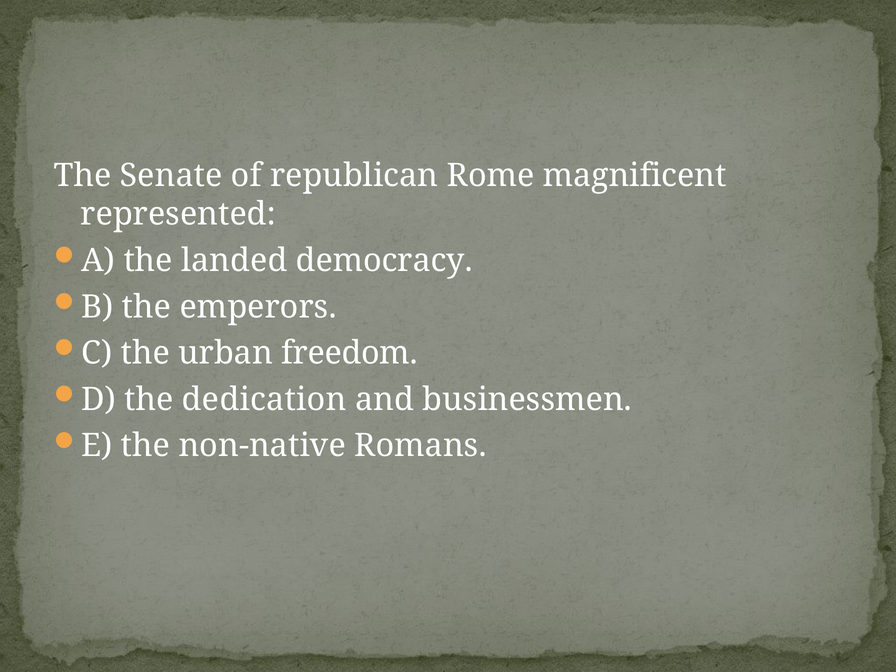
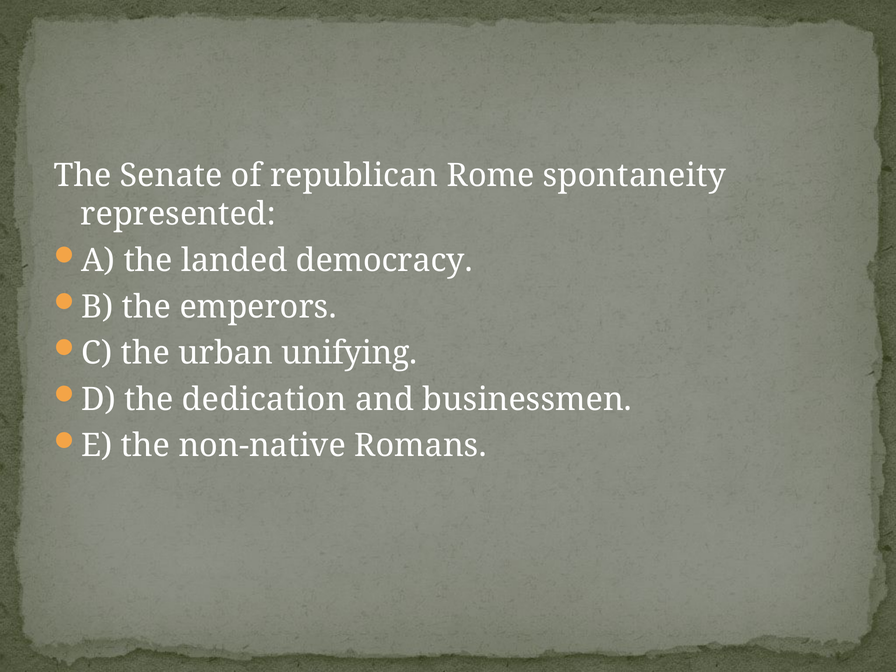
magnificent: magnificent -> spontaneity (635, 175)
freedom: freedom -> unifying (349, 353)
